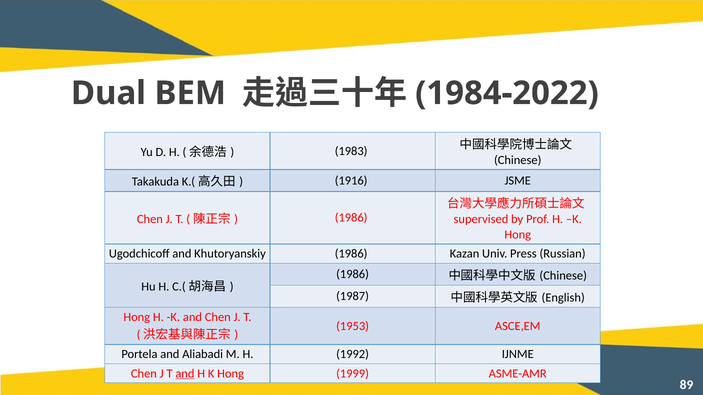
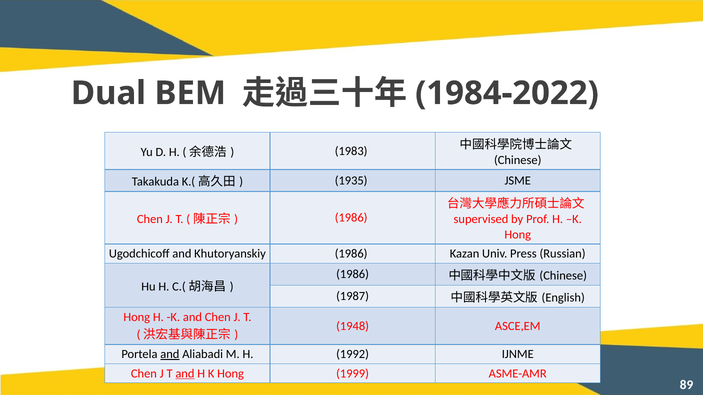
1916: 1916 -> 1935 (351, 181)
1953: 1953 -> 1948 (353, 326)
and underline: none -> present (170, 355)
